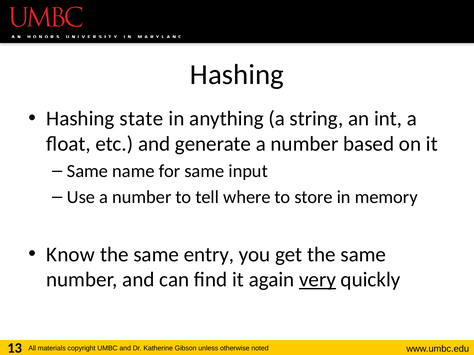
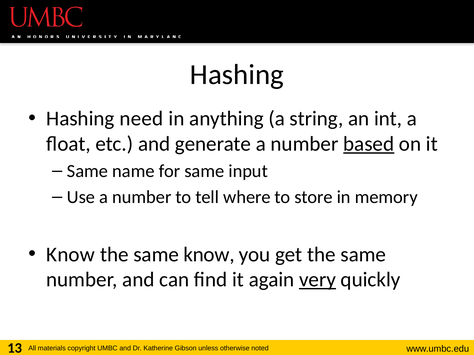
state: state -> need (141, 119)
based underline: none -> present (369, 144)
same entry: entry -> know (209, 255)
